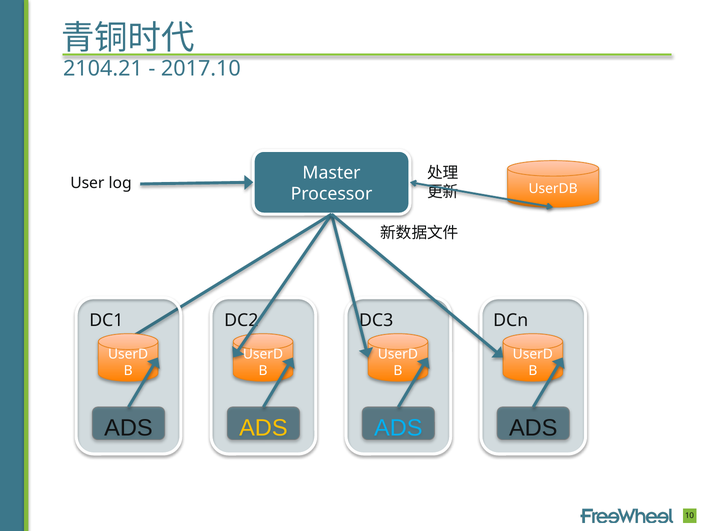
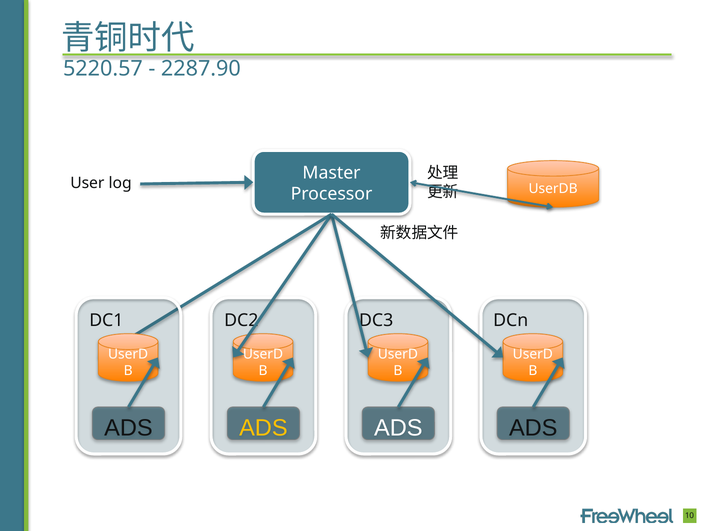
2104.21: 2104.21 -> 5220.57 (103, 69)
2017.10: 2017.10 -> 2287.90 (201, 69)
ADS colour: light blue -> white (398, 428)
